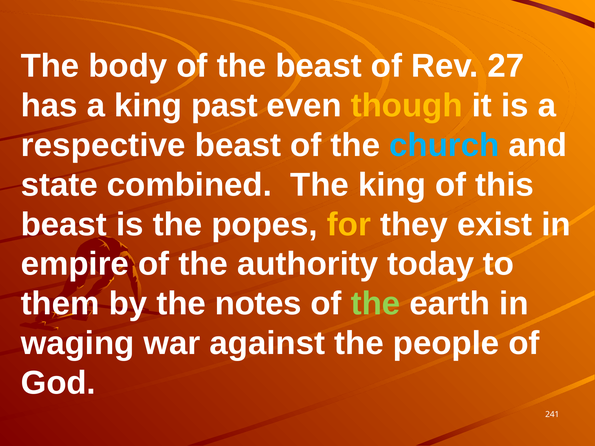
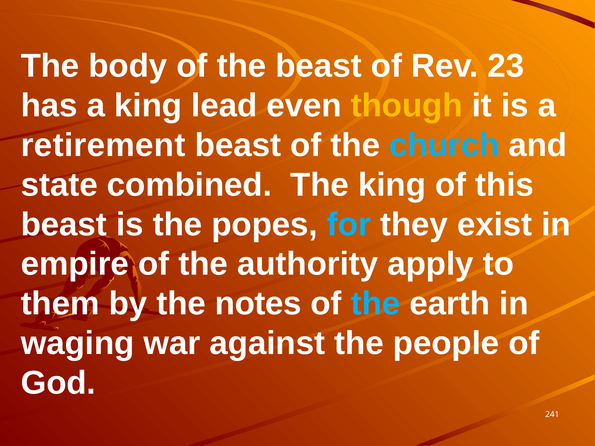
27: 27 -> 23 (506, 66)
past: past -> lead (224, 106)
respective: respective -> retirement (103, 145)
for colour: yellow -> light blue (349, 225)
today: today -> apply (431, 264)
the colour: light green -> light blue (375, 304)
